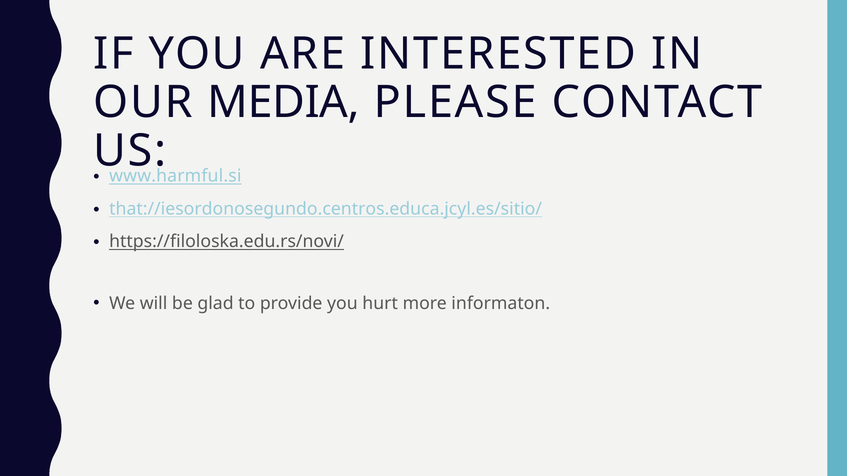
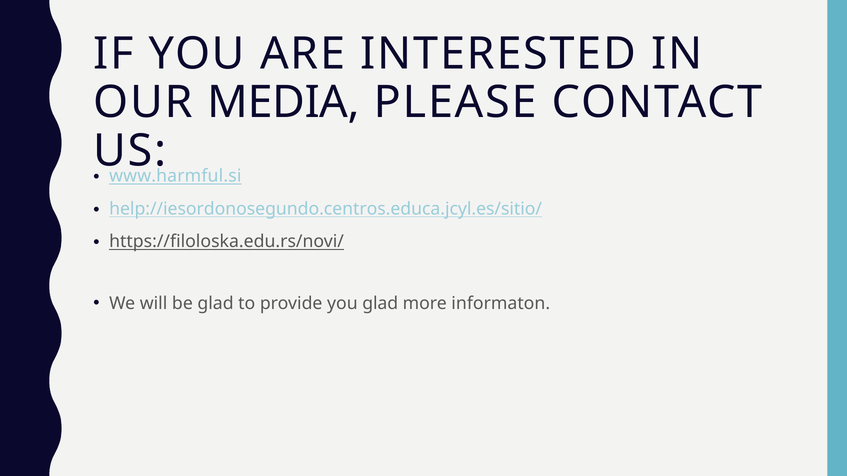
that://iesordonosegundo.centros.educa.jcyl.es/sitio/: that://iesordonosegundo.centros.educa.jcyl.es/sitio/ -> help://iesordonosegundo.centros.educa.jcyl.es/sitio/ (326, 209)
you hurt: hurt -> glad (380, 304)
